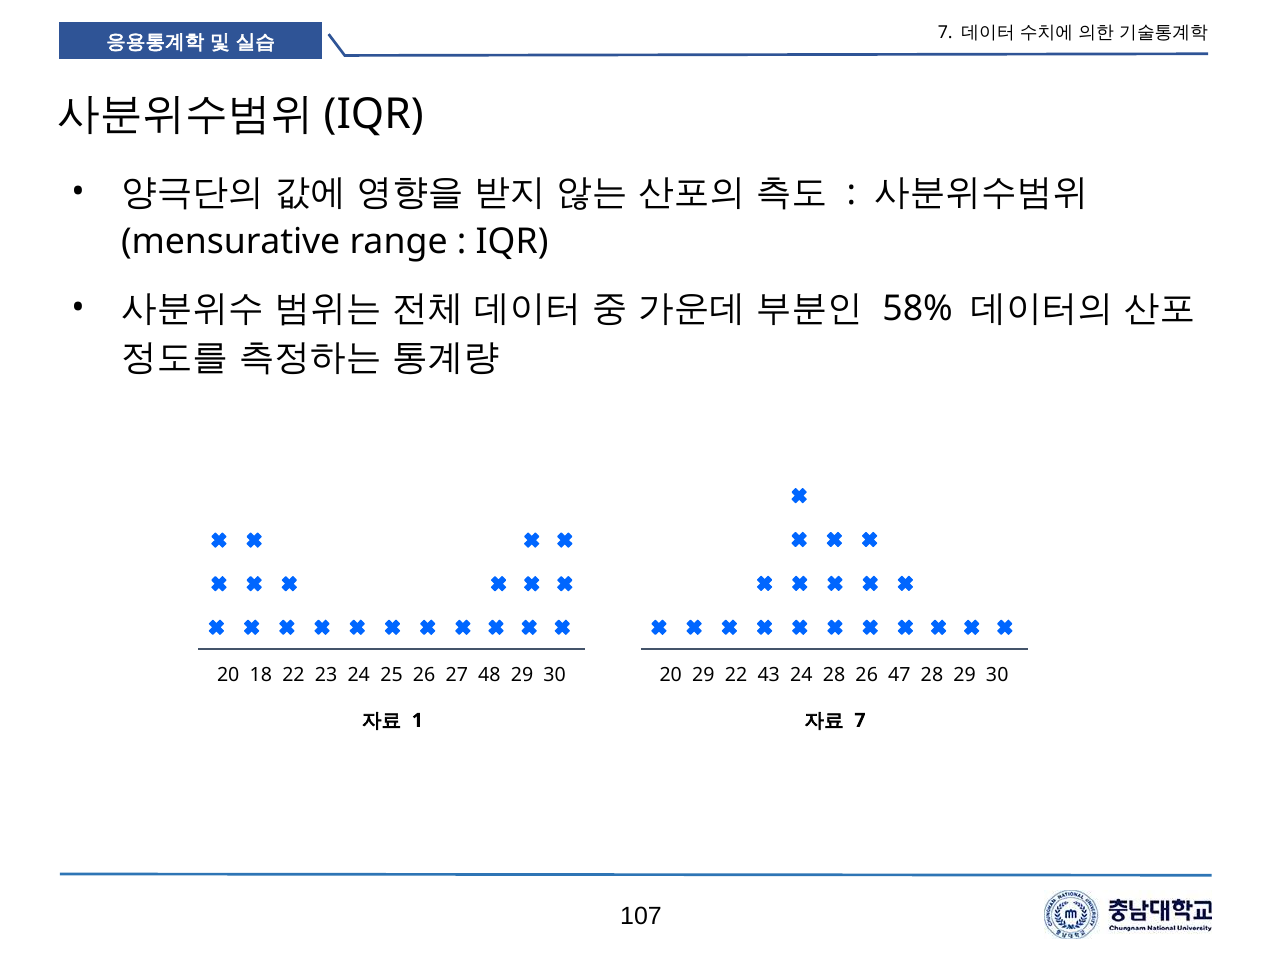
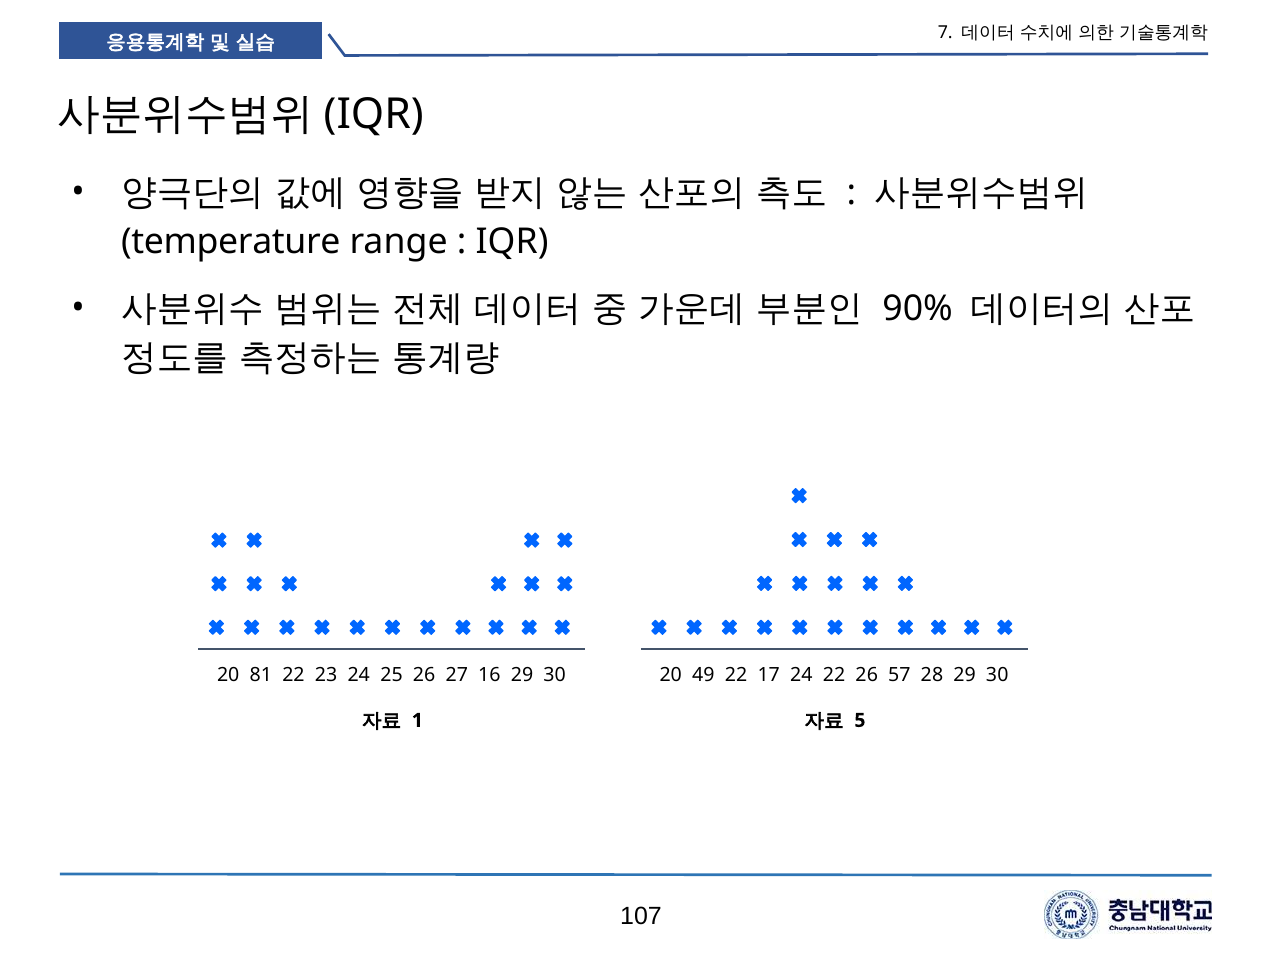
mensurative: mensurative -> temperature (231, 242)
58%: 58% -> 90% (918, 309)
18: 18 -> 81 (261, 675)
48: 48 -> 16 (489, 675)
20 29: 29 -> 49 (703, 675)
43: 43 -> 17 (769, 675)
24 28: 28 -> 22 (834, 675)
47: 47 -> 57 (899, 675)
7: 7 -> 5 (860, 721)
